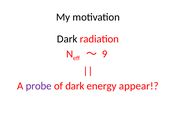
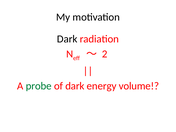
9: 9 -> 2 (105, 54)
probe colour: purple -> green (39, 86)
appear: appear -> volume (139, 86)
